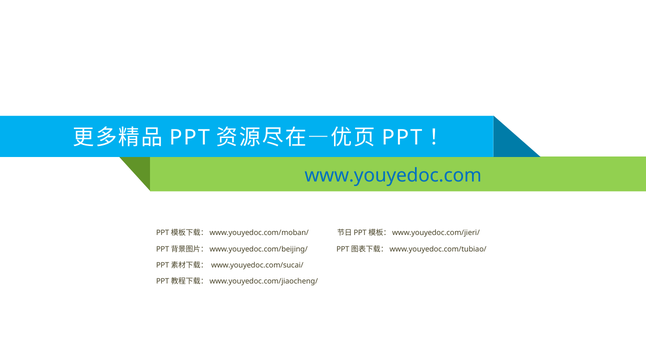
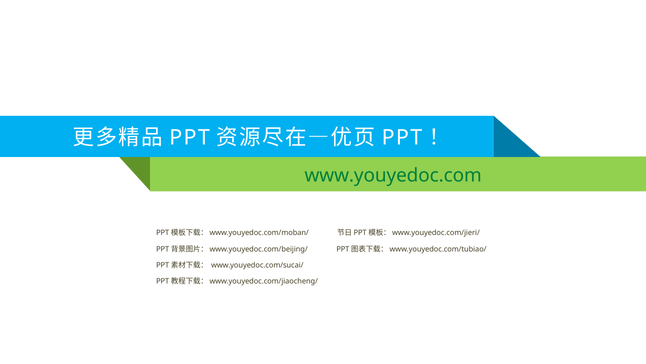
www.youyedoc.com colour: blue -> green (393, 175)
